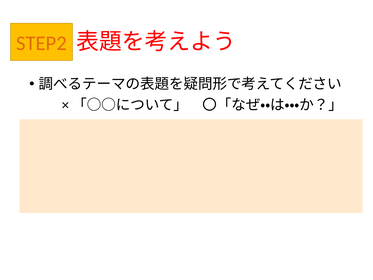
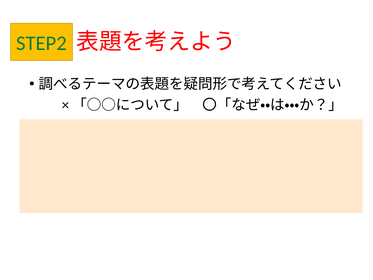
STEP2 colour: orange -> green (42, 43)
